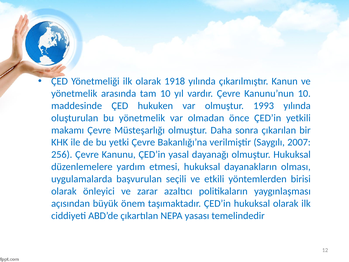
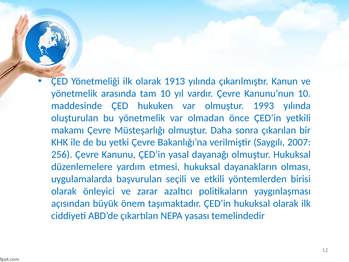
1918: 1918 -> 1913 (175, 81)
